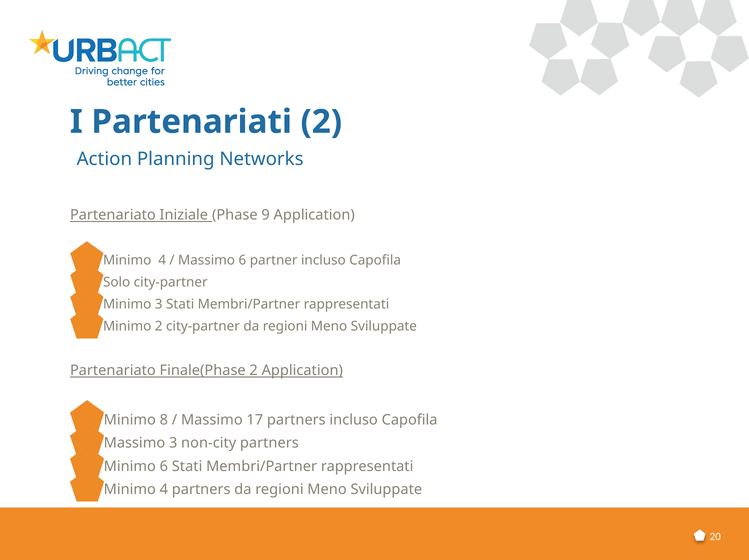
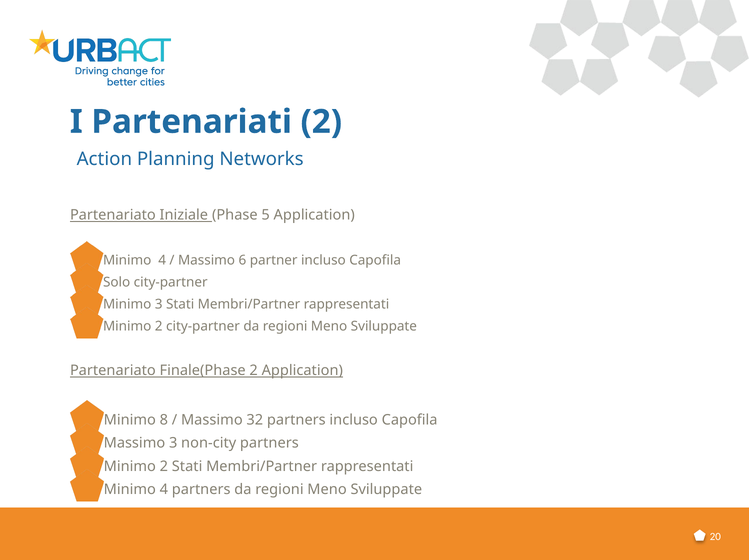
9: 9 -> 5 (266, 215)
17: 17 -> 32 (255, 420)
6: 6 -> 2 (164, 466)
